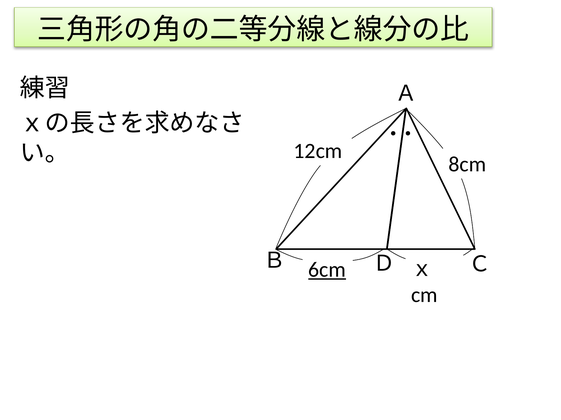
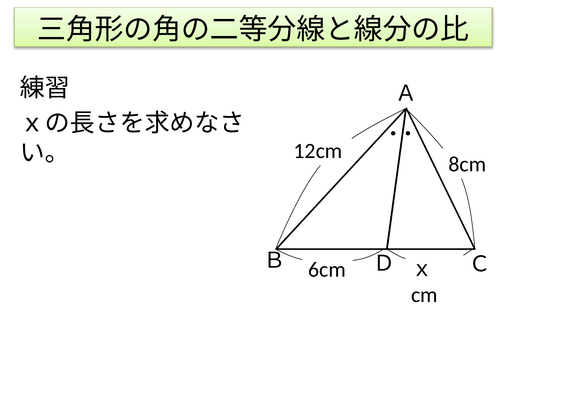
6cm underline: present -> none (327, 270)
